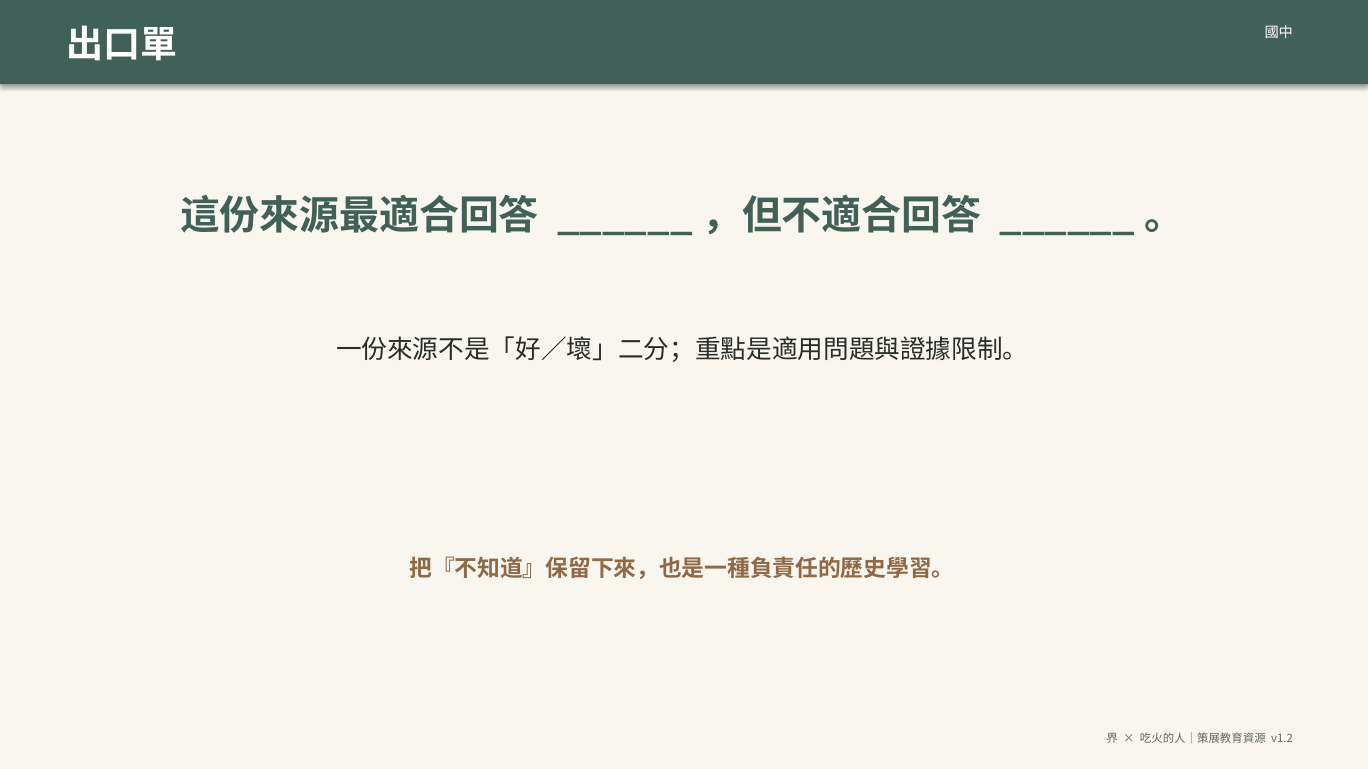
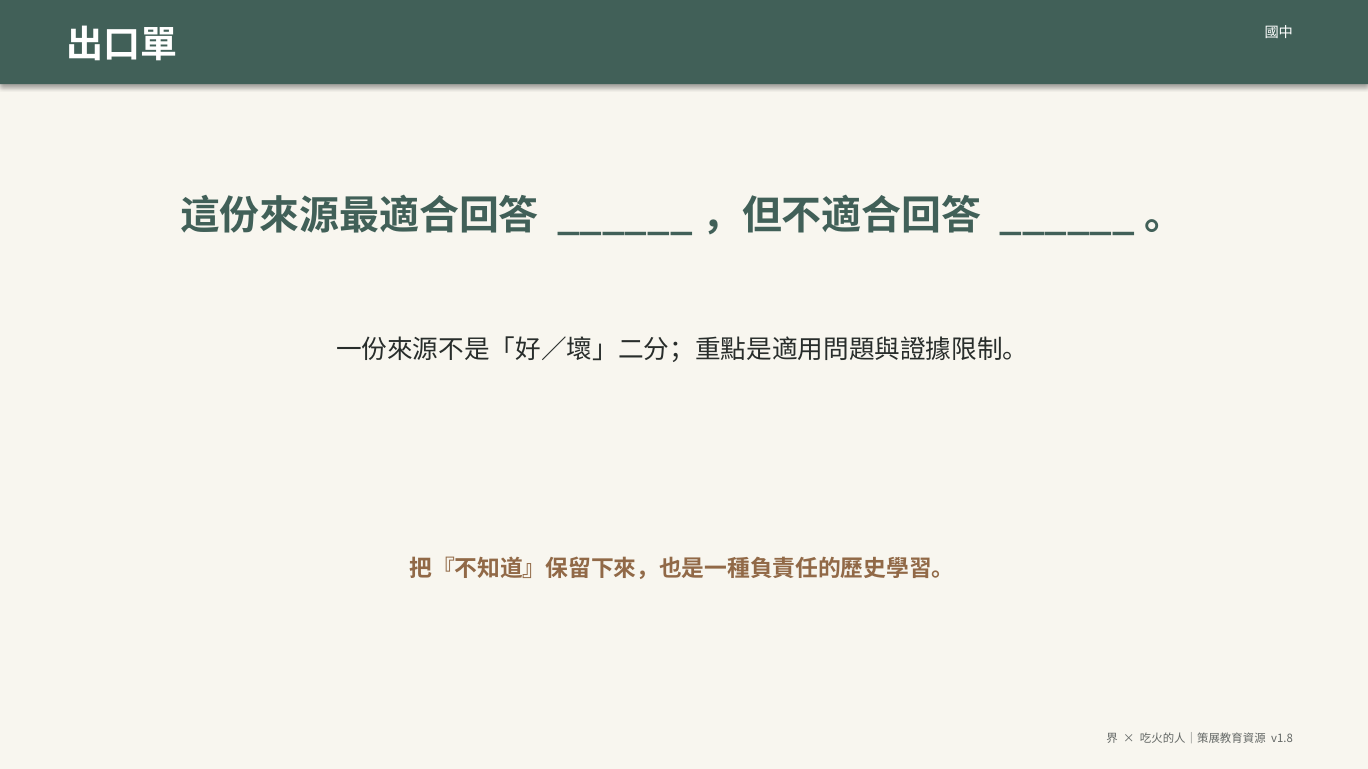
v1.2: v1.2 -> v1.8 (1282, 739)
